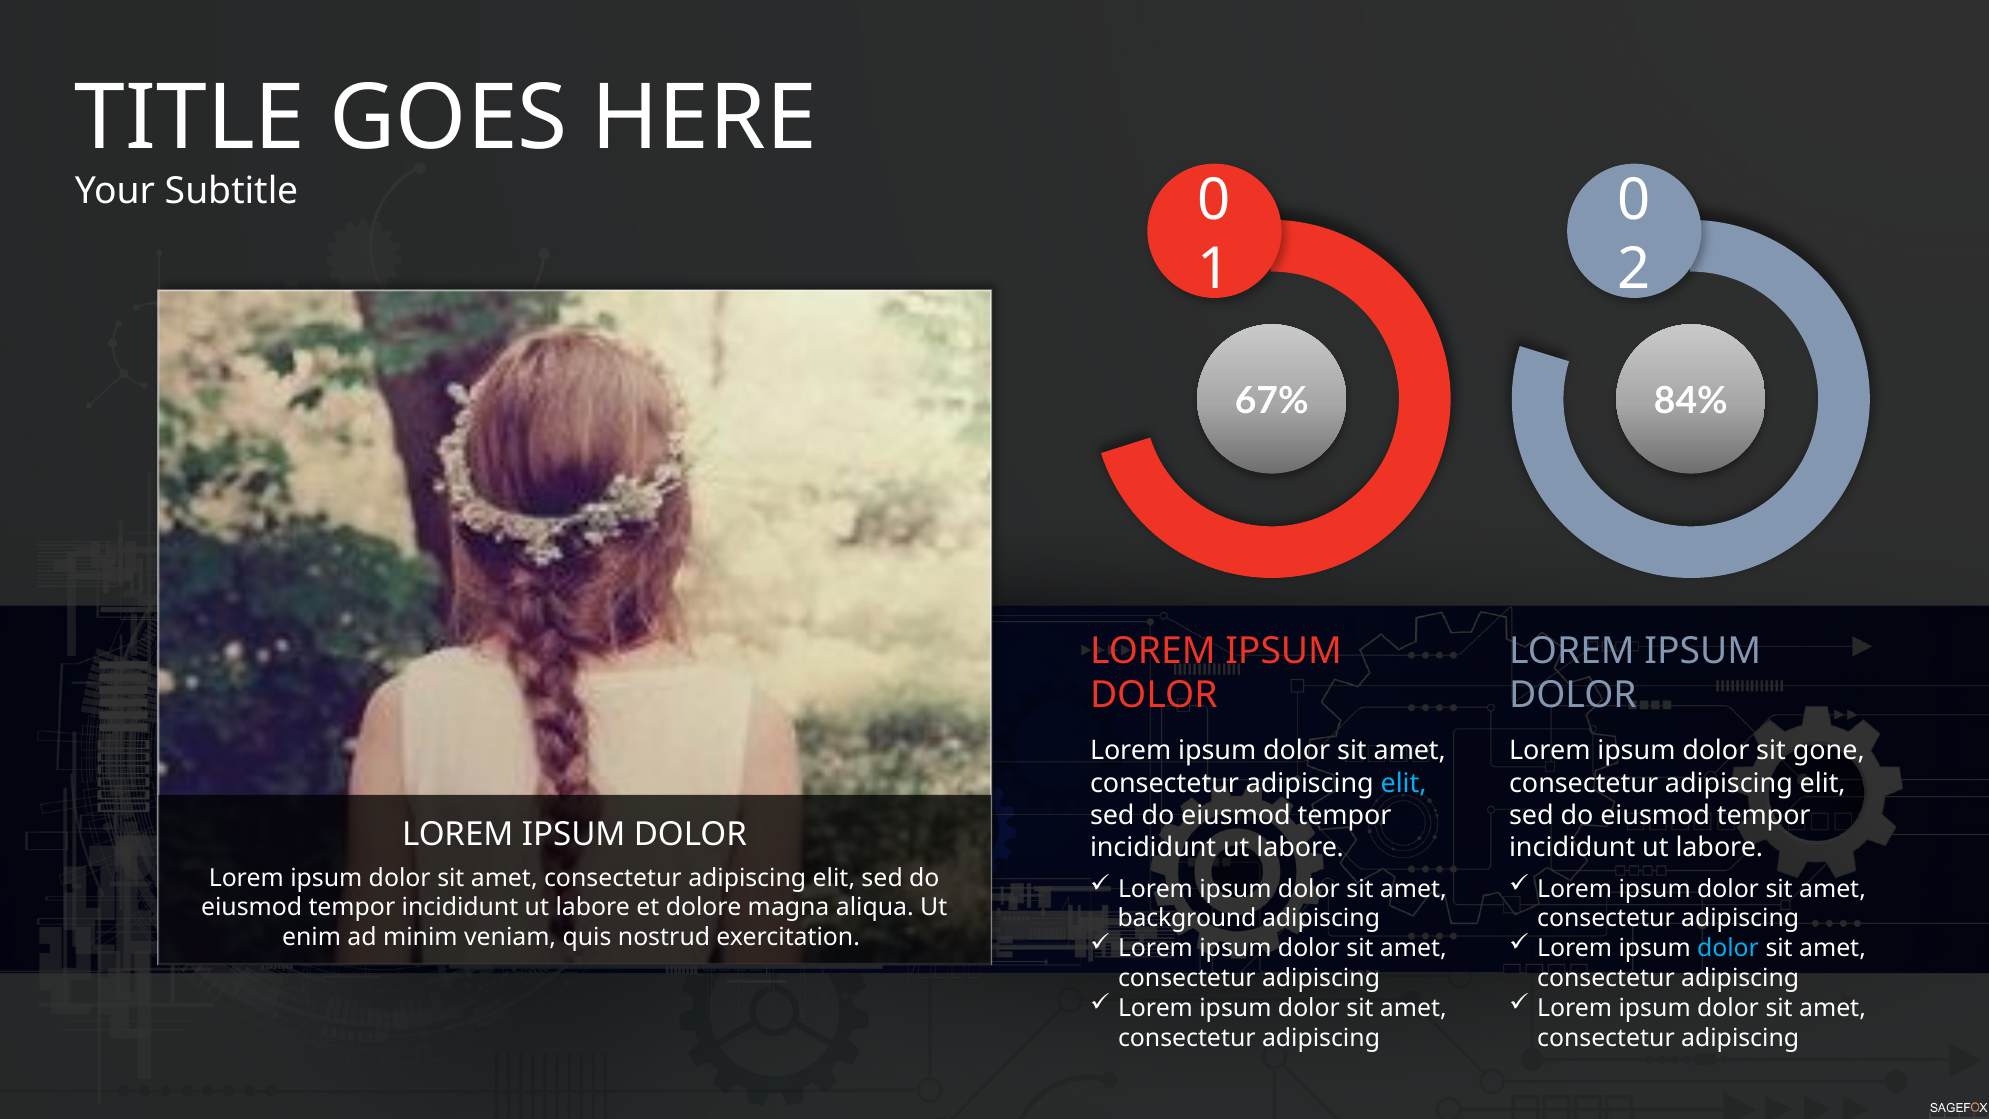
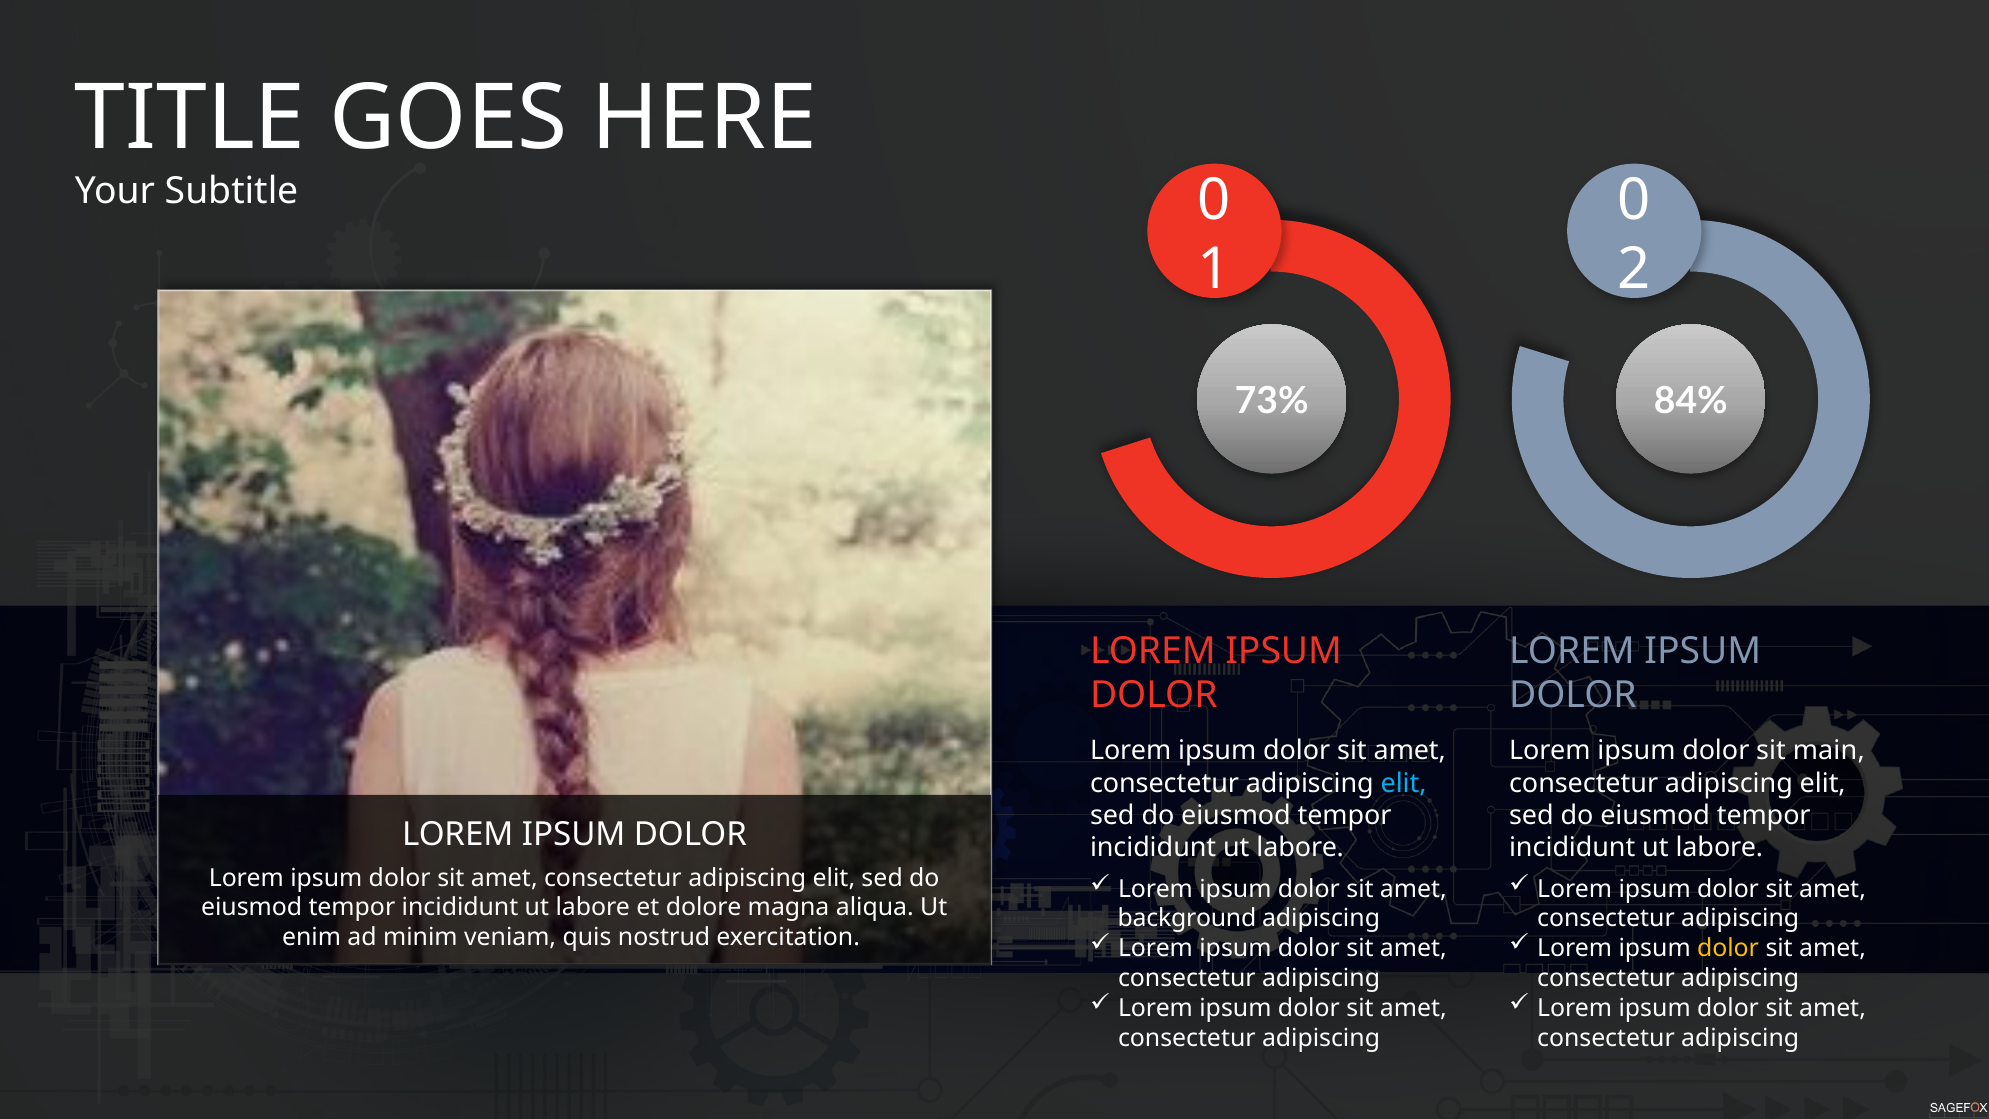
67%: 67% -> 73% (1272, 401)
gone: gone -> main (1829, 751)
dolor colour: light blue -> yellow (1728, 948)
